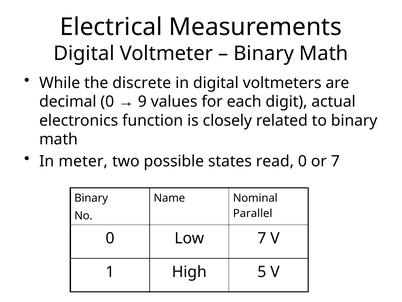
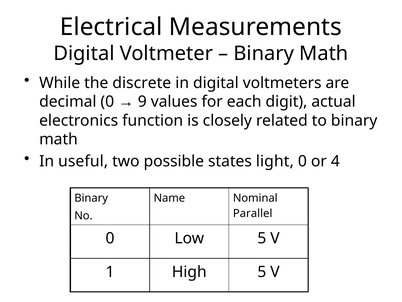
meter: meter -> useful (83, 161)
read: read -> light (275, 161)
or 7: 7 -> 4 (335, 161)
Low 7: 7 -> 5 (262, 238)
